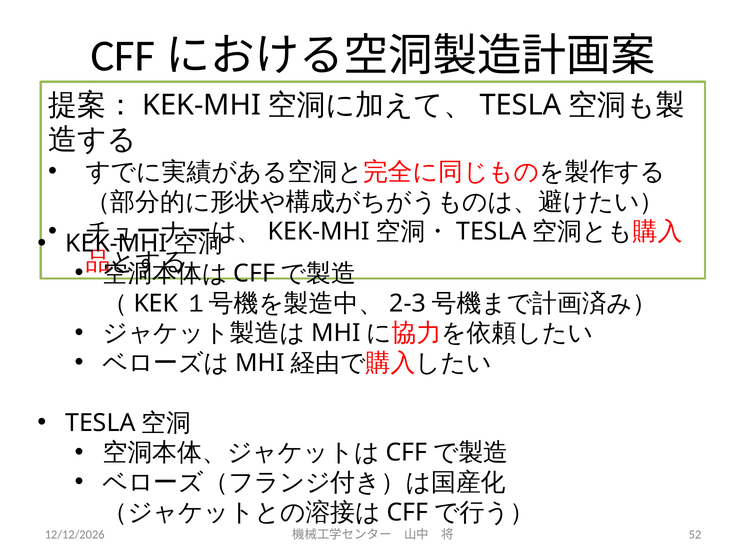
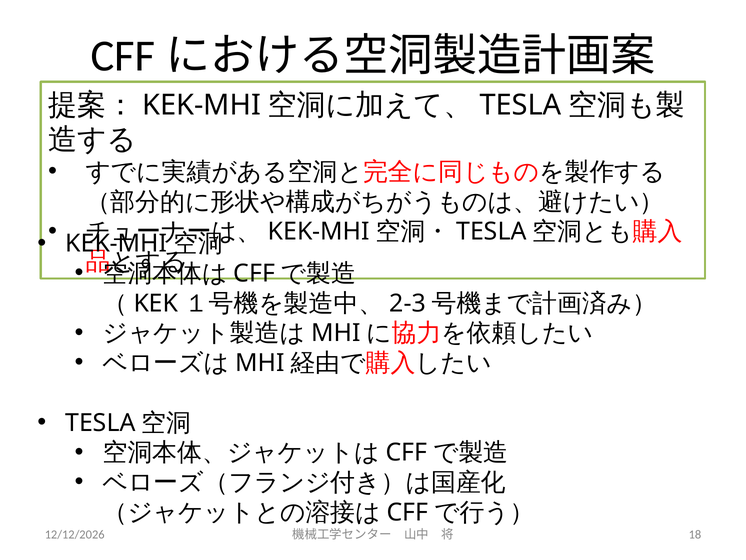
52: 52 -> 18 (695, 534)
